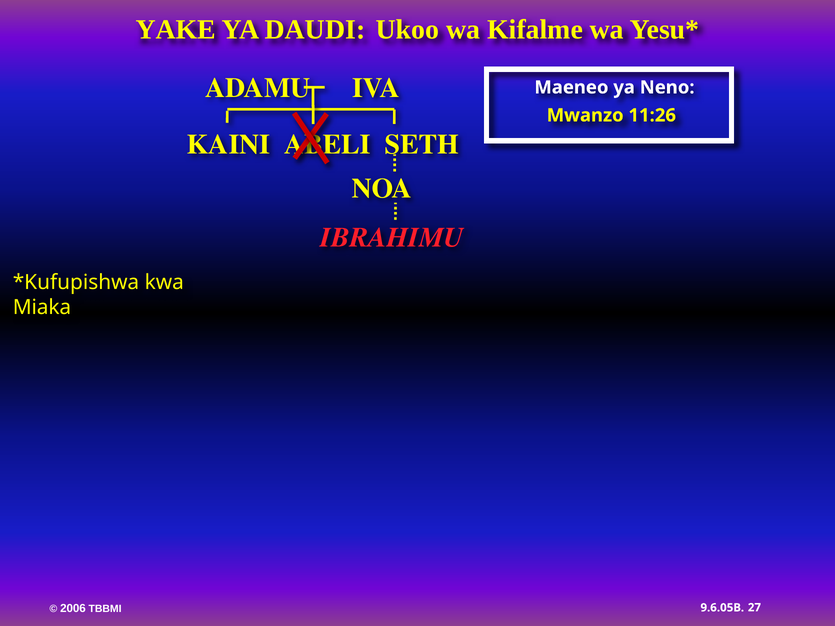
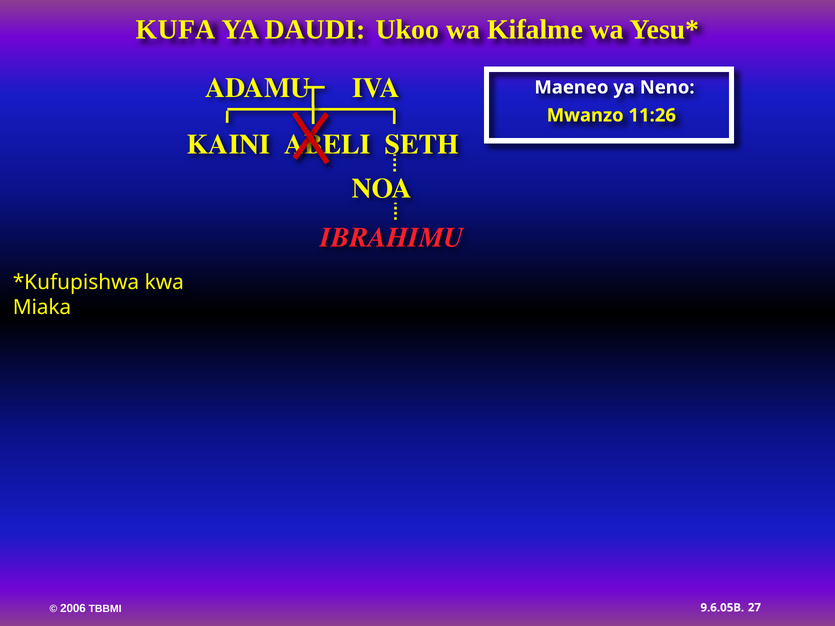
YAKE: YAKE -> KUFA (176, 30)
